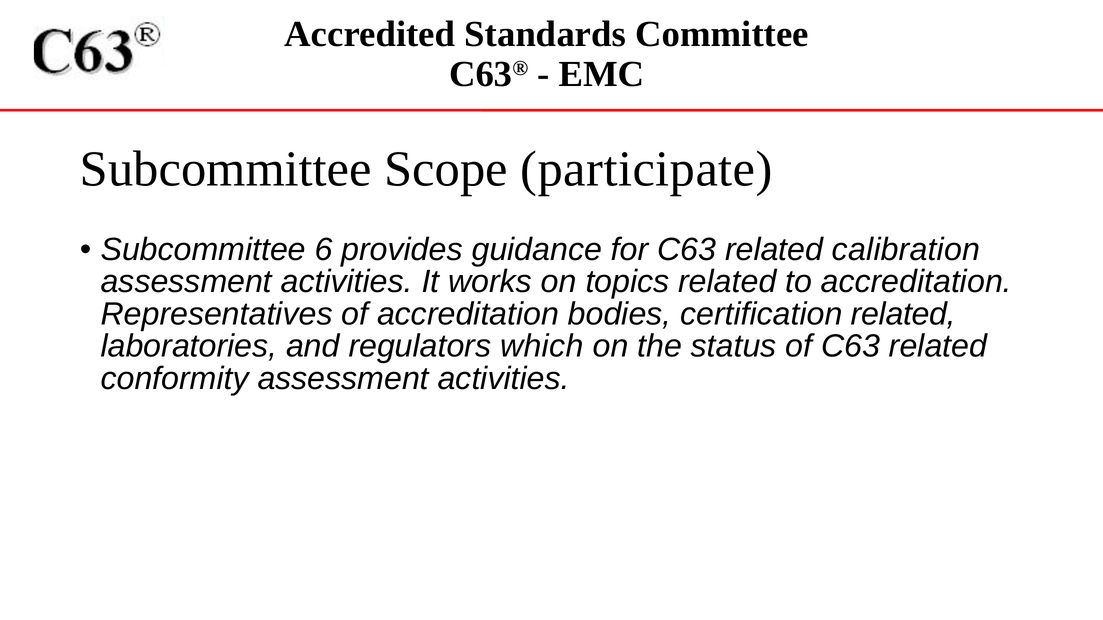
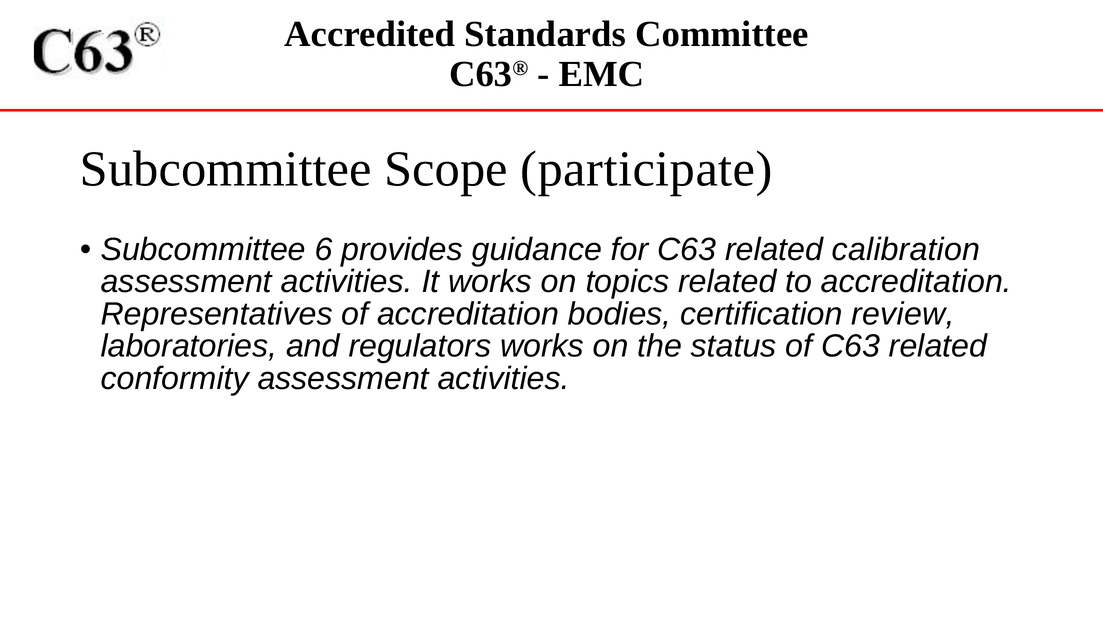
certification related: related -> review (903, 314)
regulators which: which -> works (542, 347)
